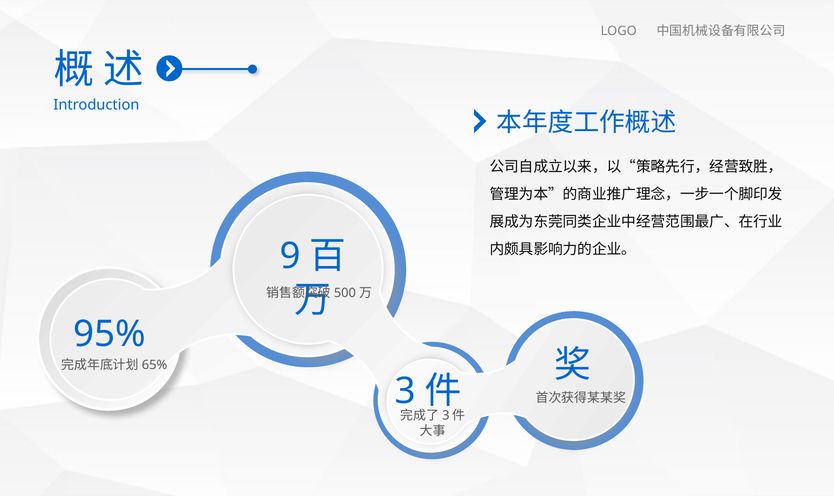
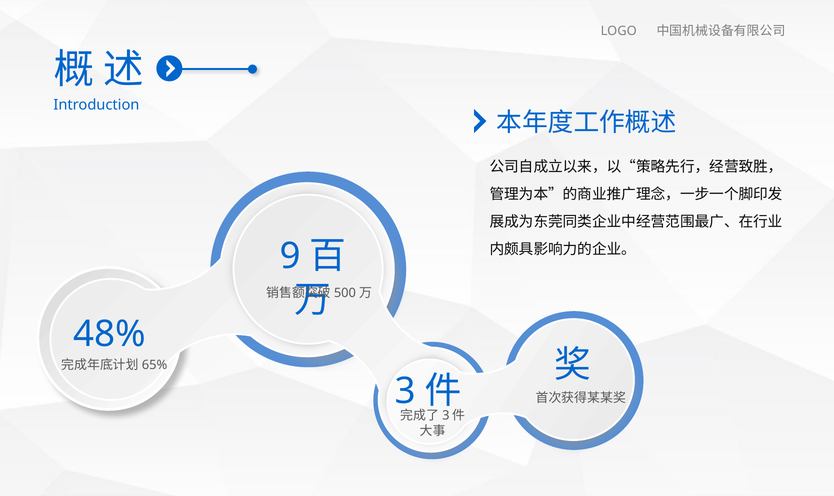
95%: 95% -> 48% (110, 334)
